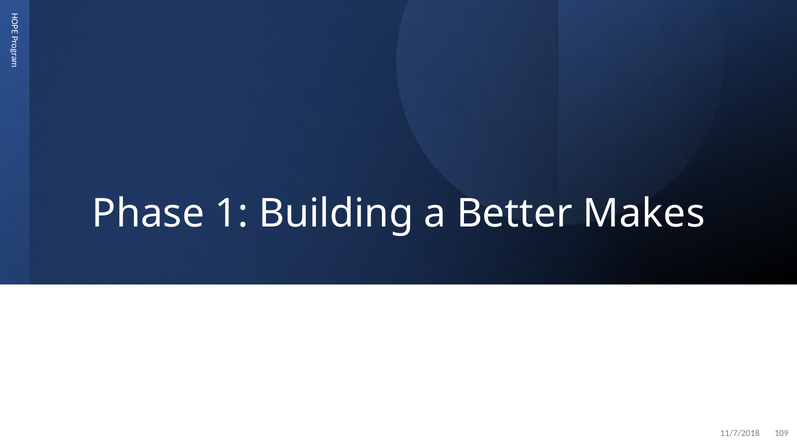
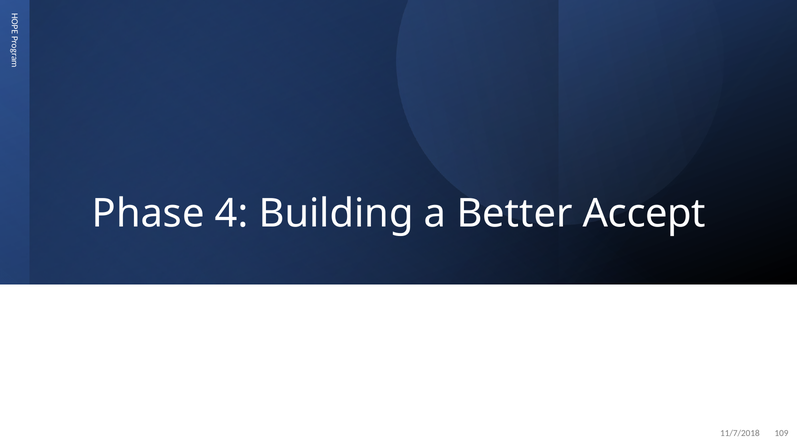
1: 1 -> 4 (232, 214)
Makes: Makes -> Accept (644, 214)
